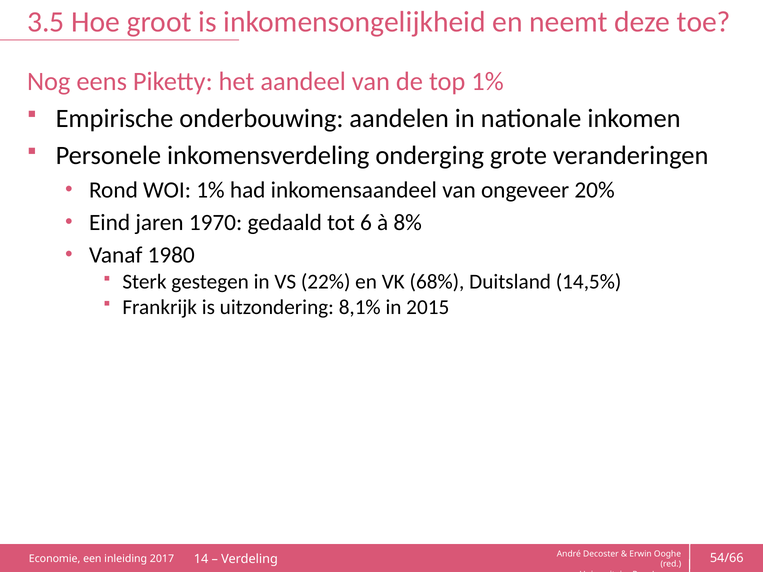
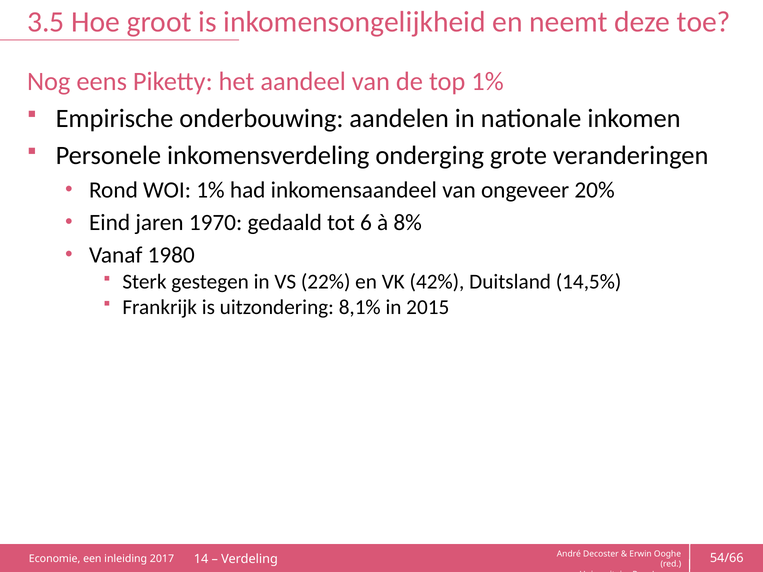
68%: 68% -> 42% (437, 282)
